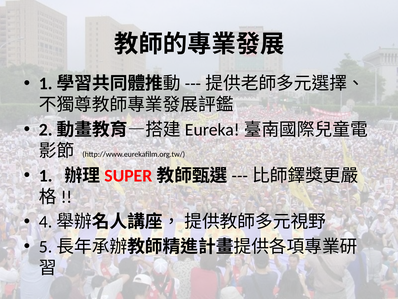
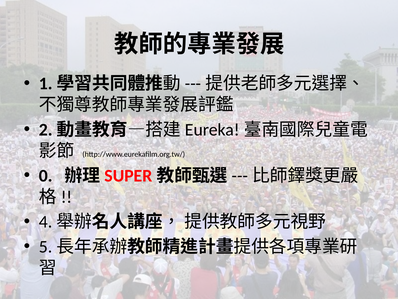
1: 1 -> 0 (46, 176)
